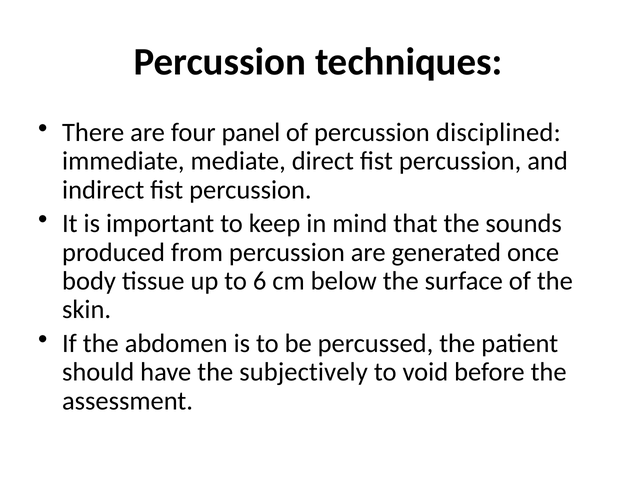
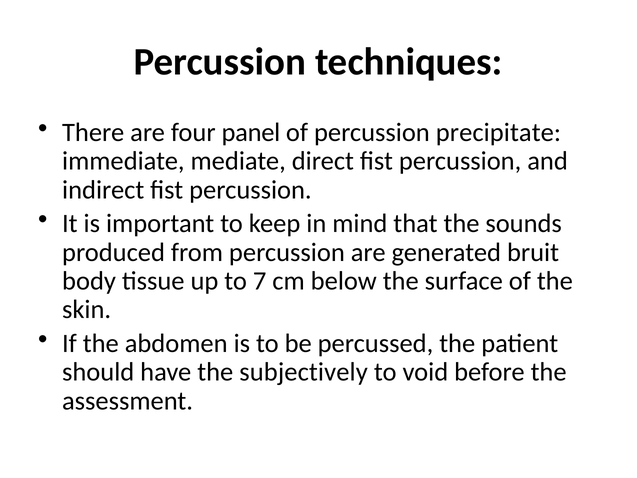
disciplined: disciplined -> precipitate (498, 132)
once: once -> bruit (533, 252)
6: 6 -> 7 (260, 281)
